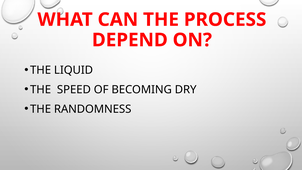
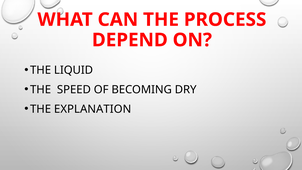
RANDOMNESS: RANDOMNESS -> EXPLANATION (93, 109)
